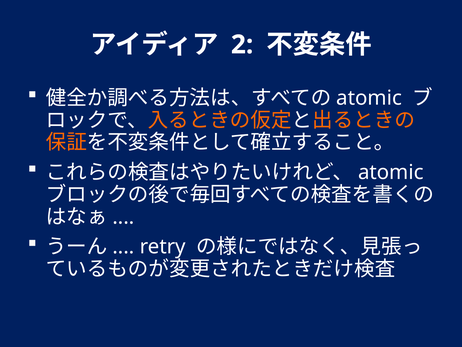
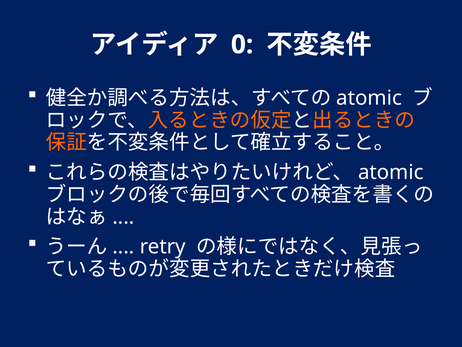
2: 2 -> 0 (242, 45)
